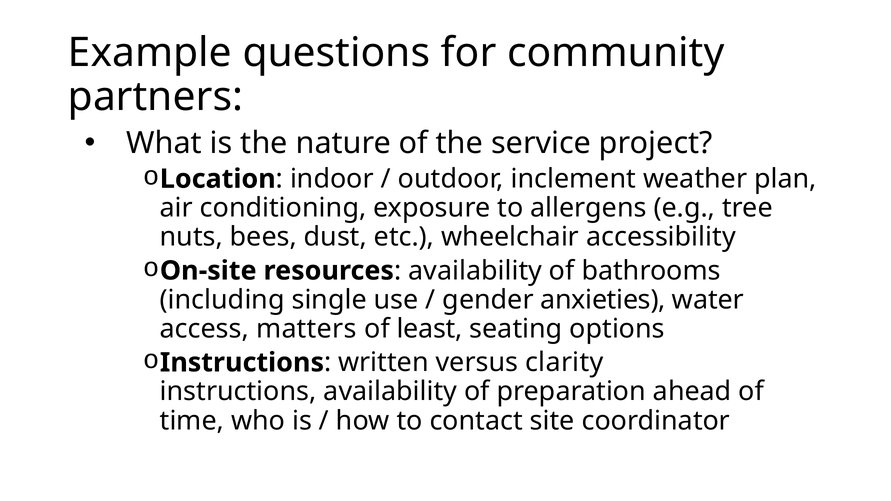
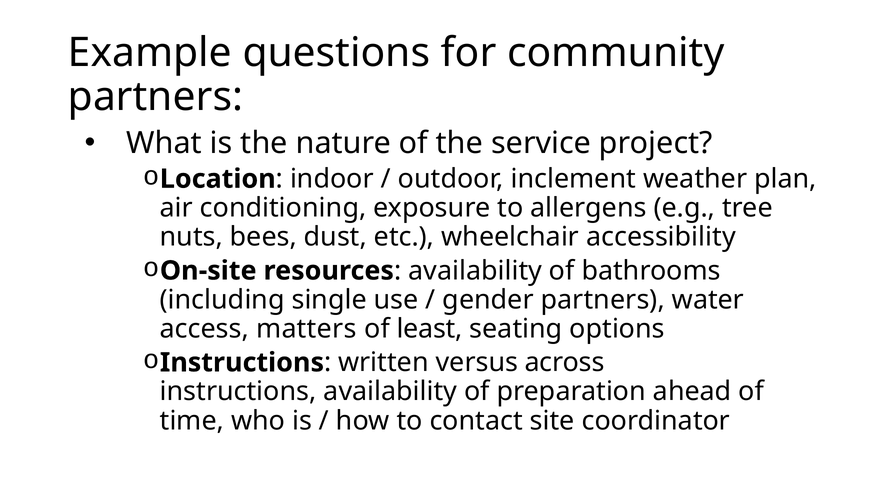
gender anxieties: anxieties -> partners (603, 300)
clarity: clarity -> across (565, 363)
